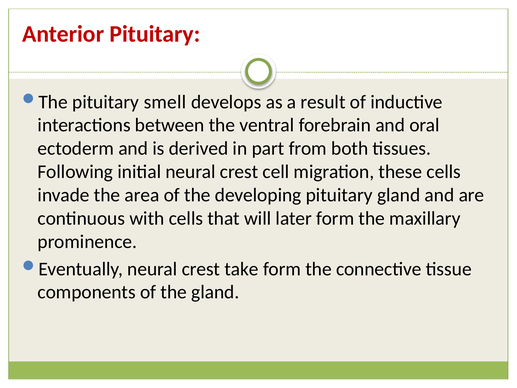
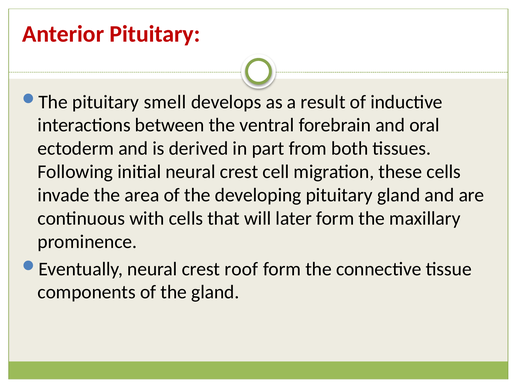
take: take -> roof (241, 269)
